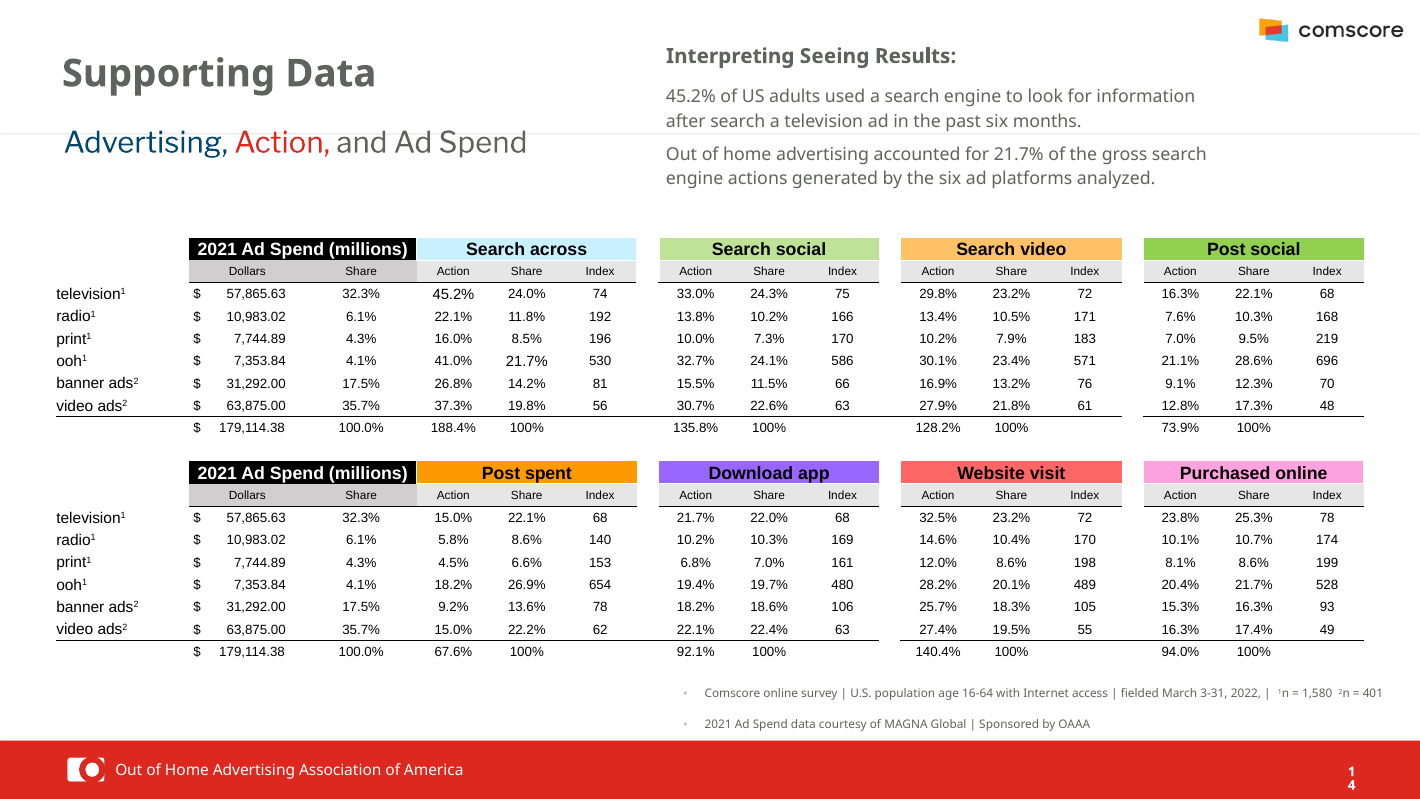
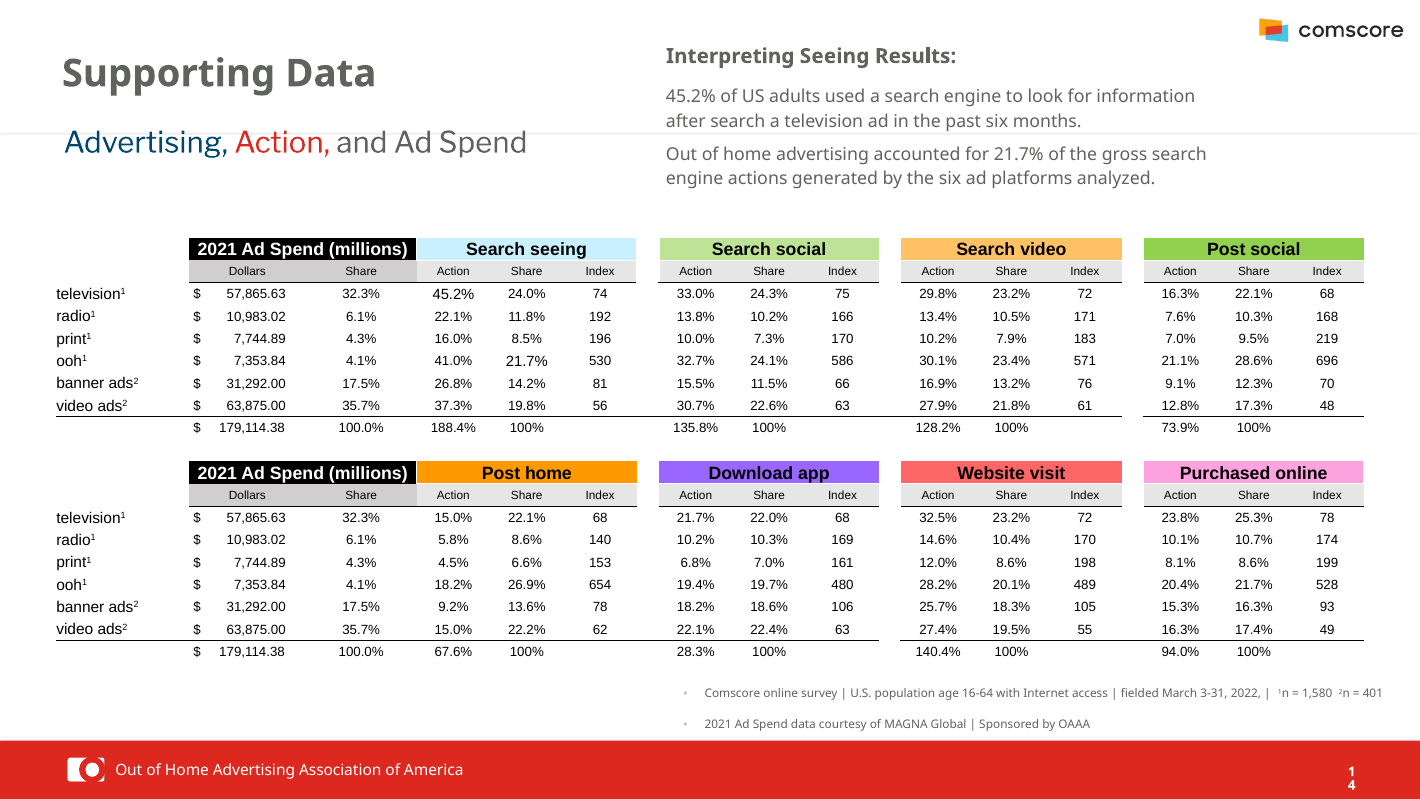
Search across: across -> seeing (559, 250)
Post spent: spent -> home (548, 473)
92.1%: 92.1% -> 28.3% (696, 652)
